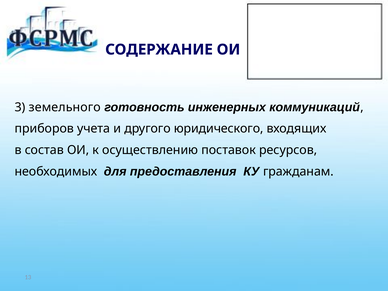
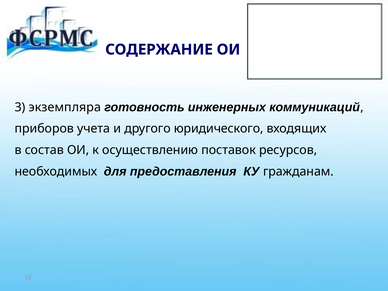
земельного: земельного -> экземпляра (65, 107)
